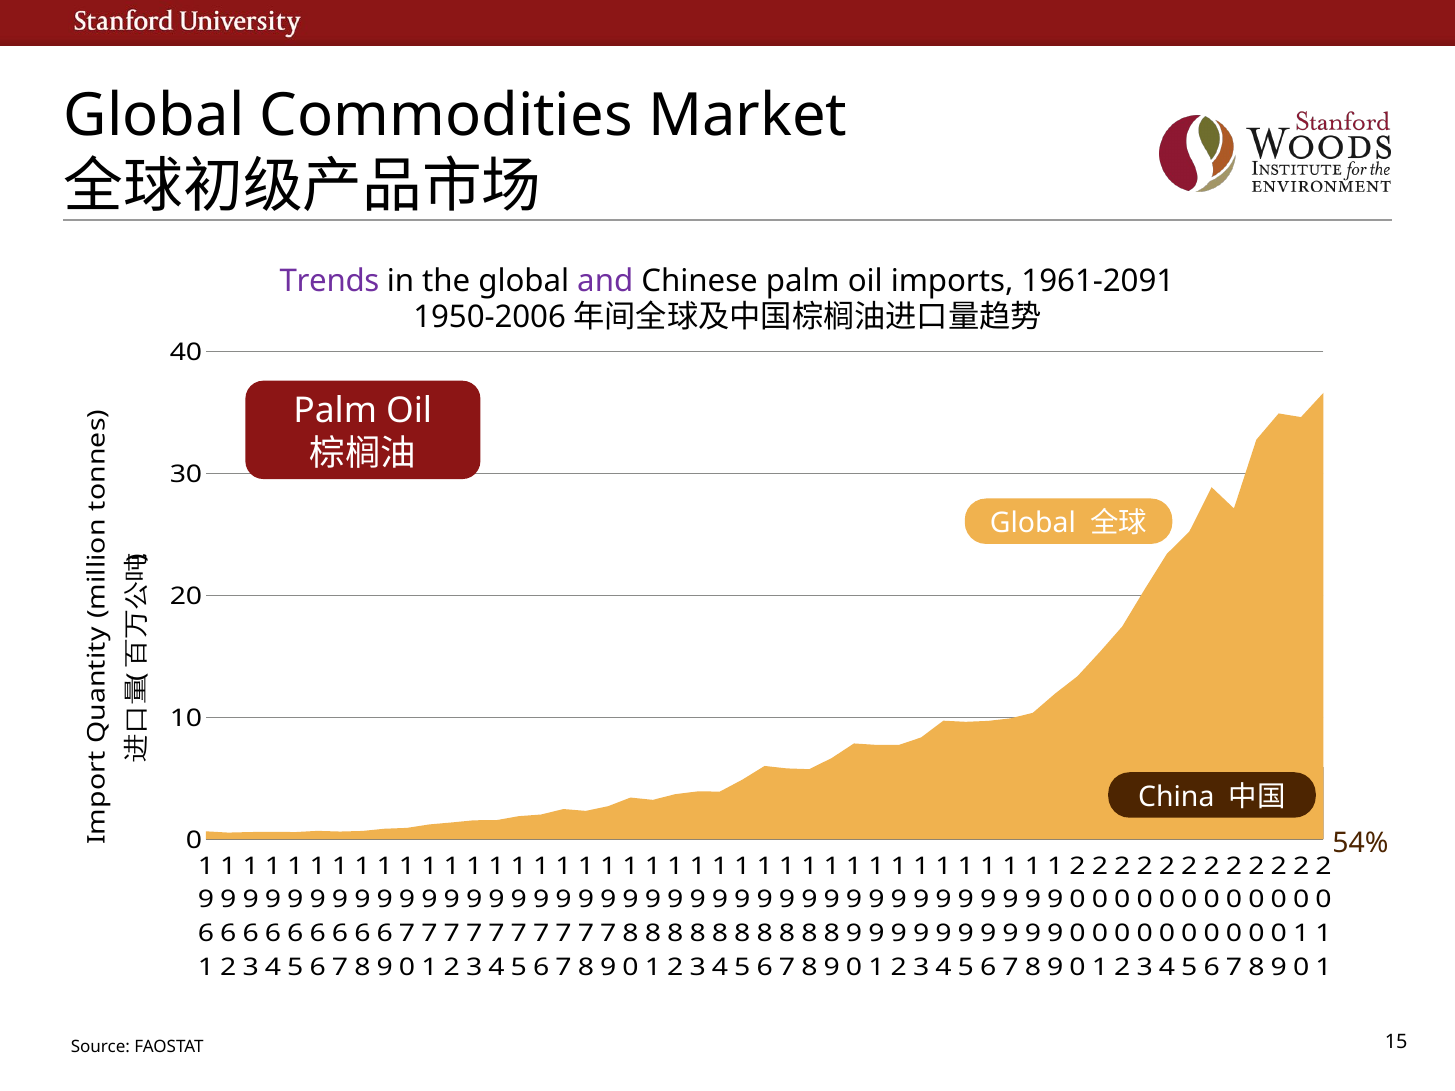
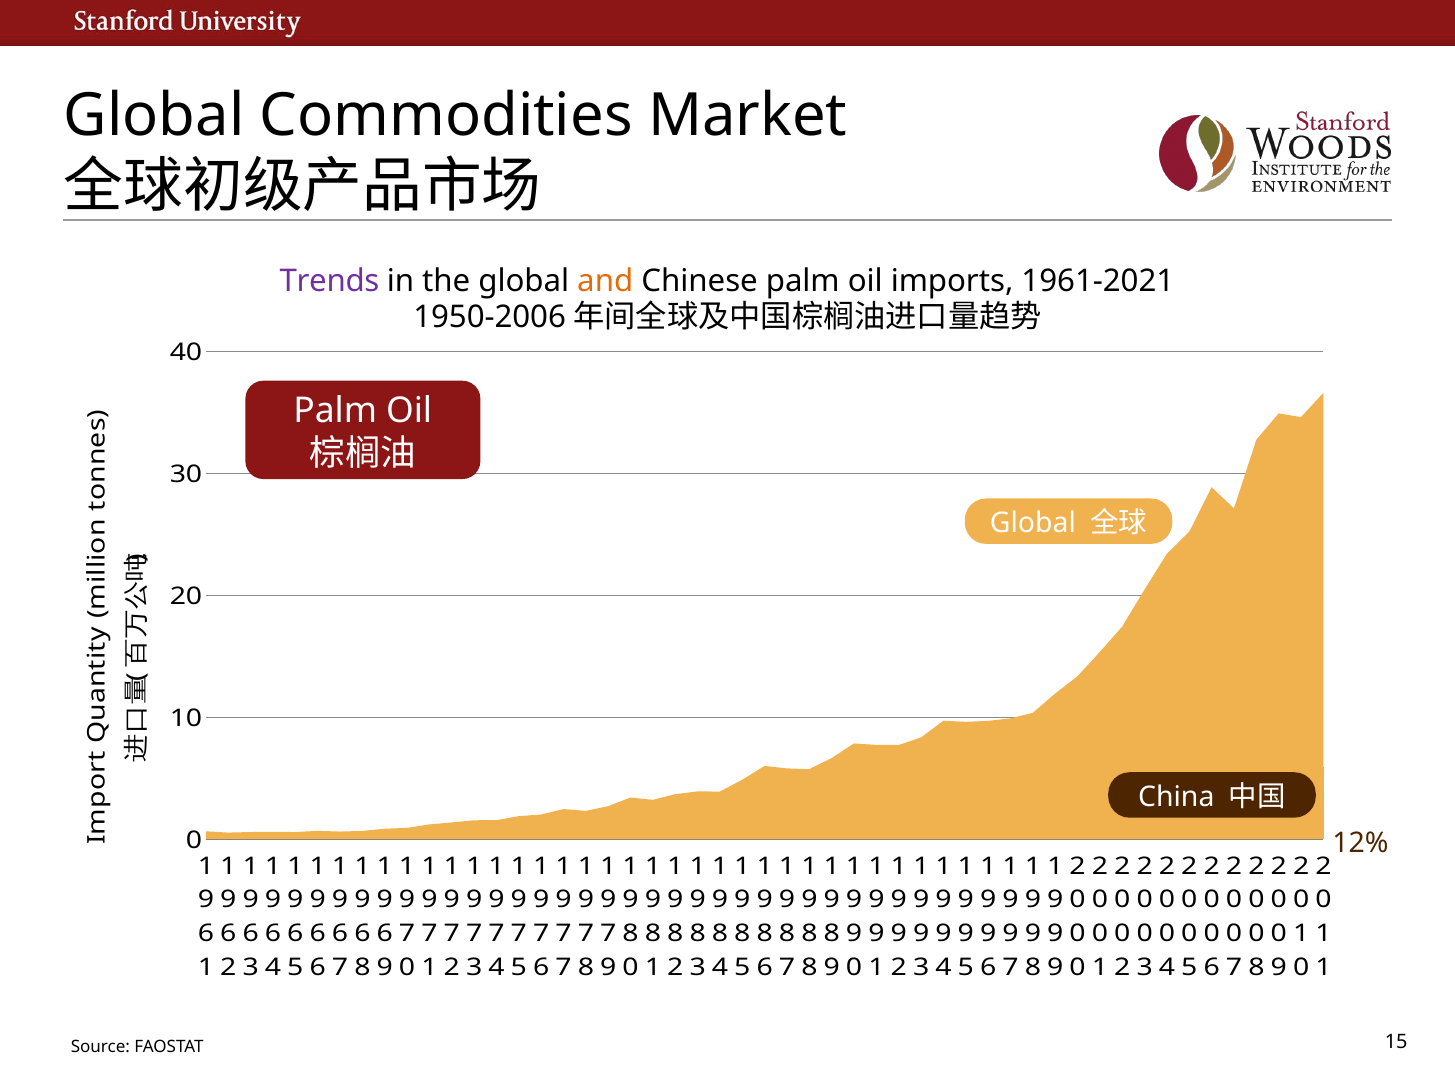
and colour: purple -> orange (605, 282)
1961-2091: 1961-2091 -> 1961-2021 (1098, 282)
54%: 54% -> 12% (1360, 844)
